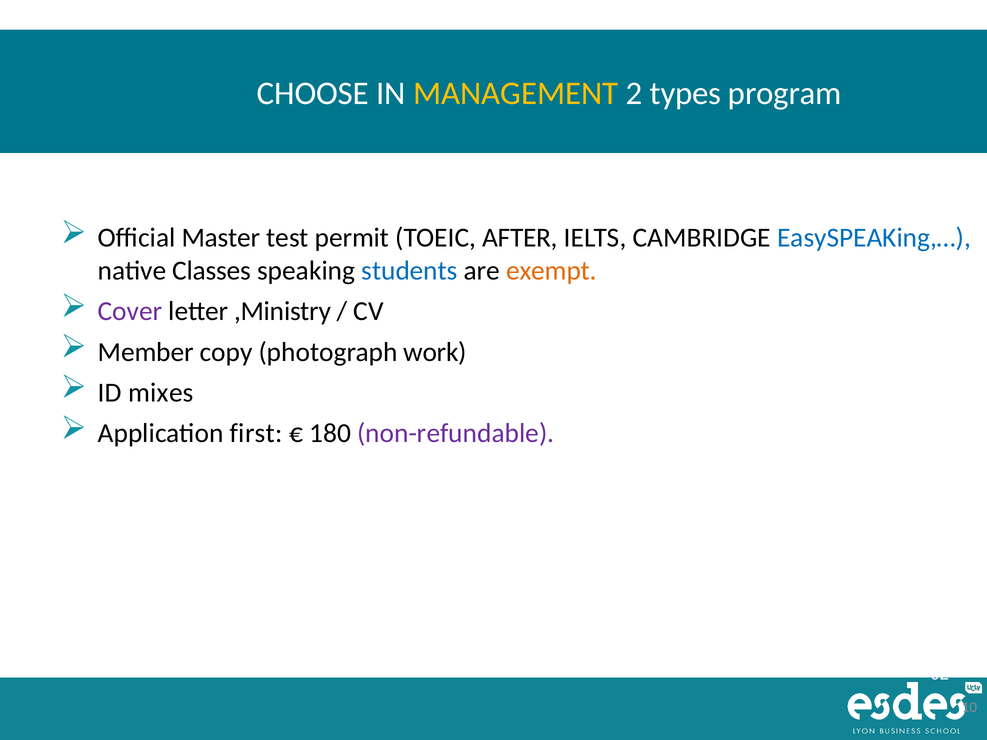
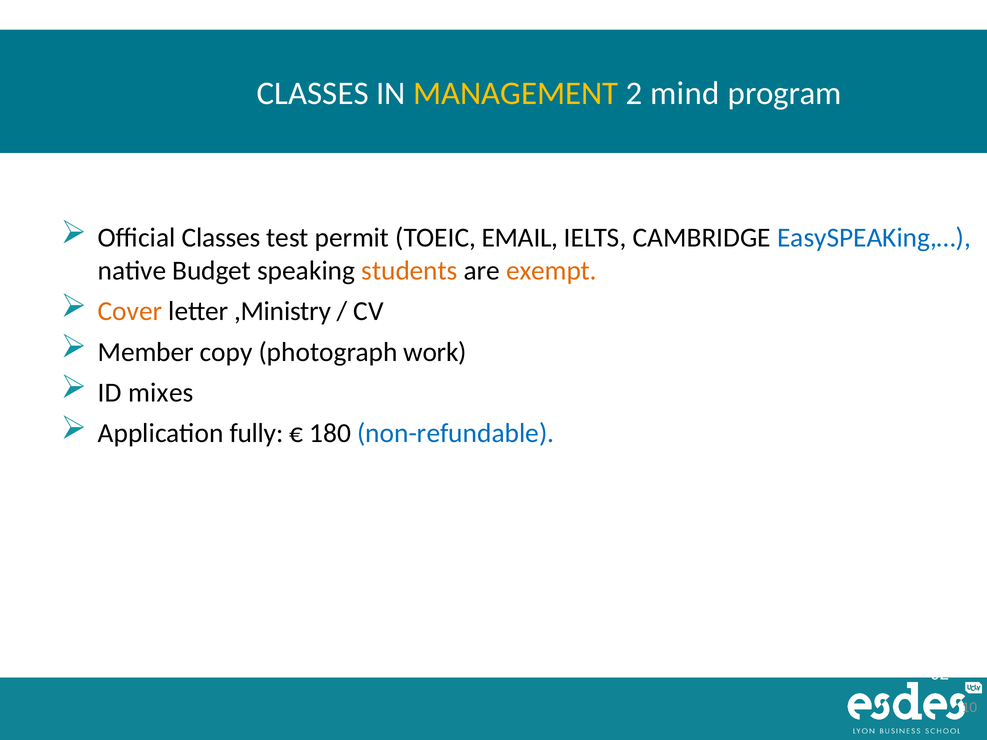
CHOOSE: CHOOSE -> CLASSES (313, 94)
types: types -> mind (685, 94)
Official Master: Master -> Classes (221, 238)
AFTER: AFTER -> EMAIL (520, 238)
Classes: Classes -> Budget (212, 271)
students colour: blue -> orange (410, 271)
Cover colour: purple -> orange (130, 311)
first: first -> fully (257, 433)
non-refundable colour: purple -> blue (456, 433)
